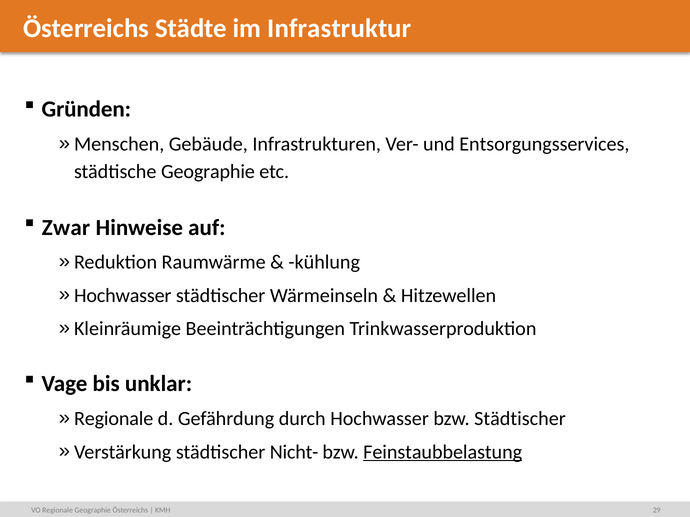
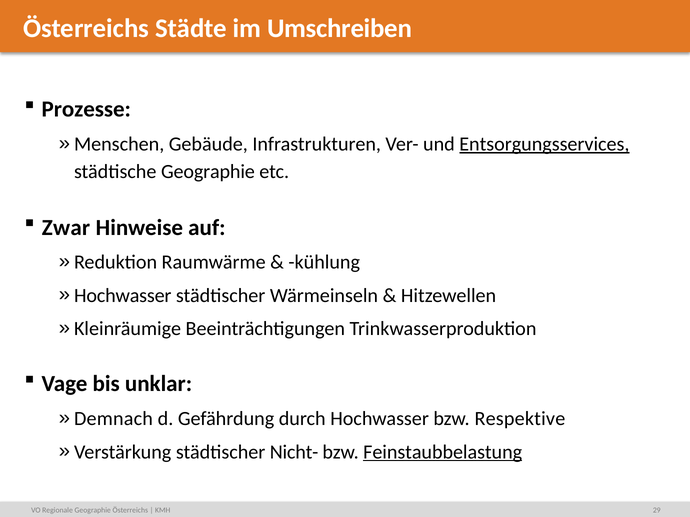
Infrastruktur: Infrastruktur -> Umschreiben (340, 28)
Gründen: Gründen -> Prozesse (86, 109)
Entsorgungsservices underline: none -> present (544, 144)
Regionale: Regionale -> Demnach (113, 419)
bzw Städtischer: Städtischer -> Respektive (520, 419)
